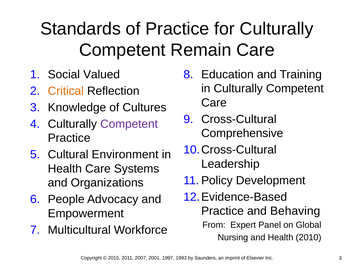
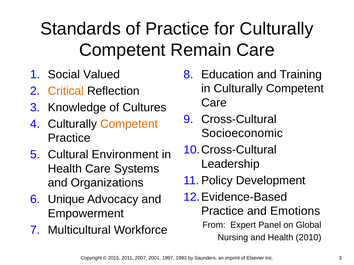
Competent colour: purple -> orange (129, 124)
Comprehensive: Comprehensive -> Socioeconomic (242, 134)
People: People -> Unique (66, 200)
Behaving: Behaving -> Emotions (295, 211)
